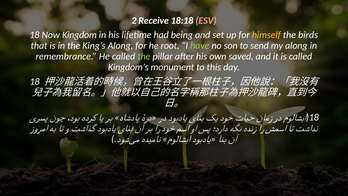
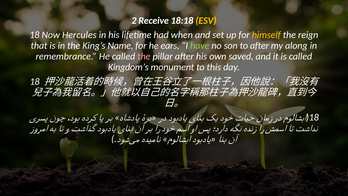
ESV colour: pink -> yellow (206, 21)
Kingdom: Kingdom -> Hercules (79, 35)
being: being -> when (182, 35)
birds: birds -> reign (308, 35)
King’s Along: Along -> Name (120, 46)
root: root -> ears (170, 46)
to send: send -> after (260, 46)
the colour: light green -> pink (144, 56)
